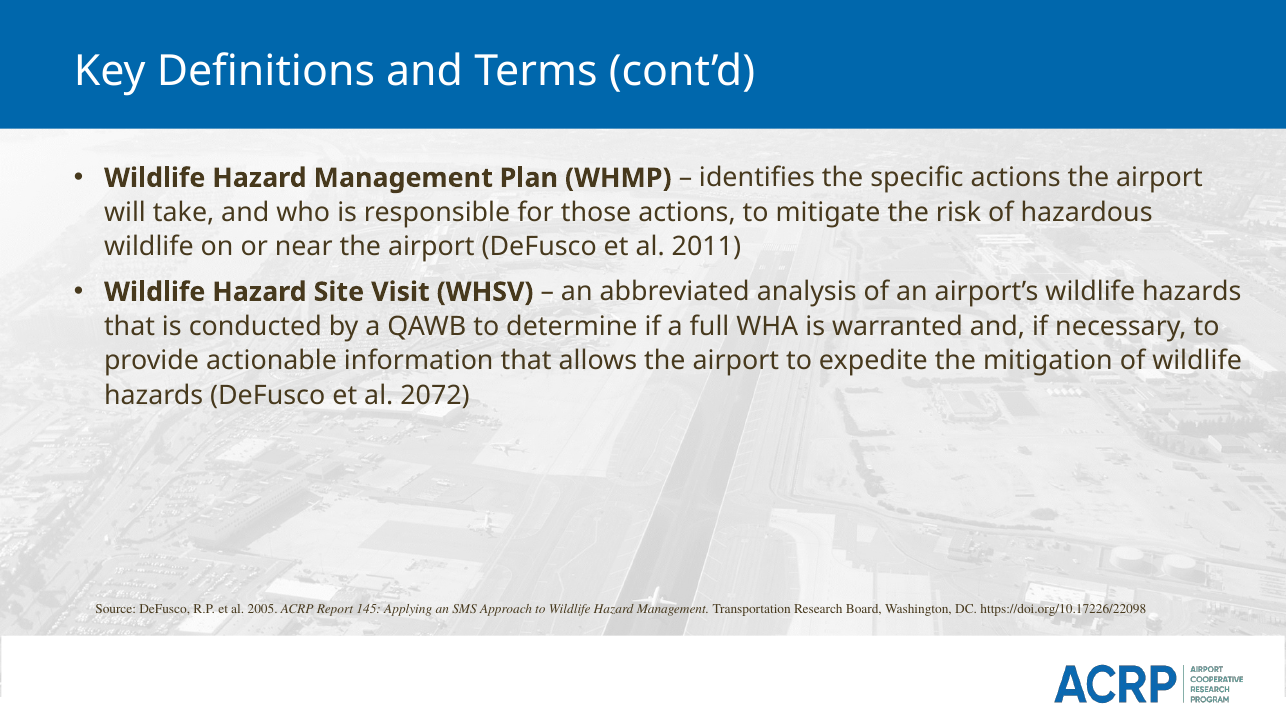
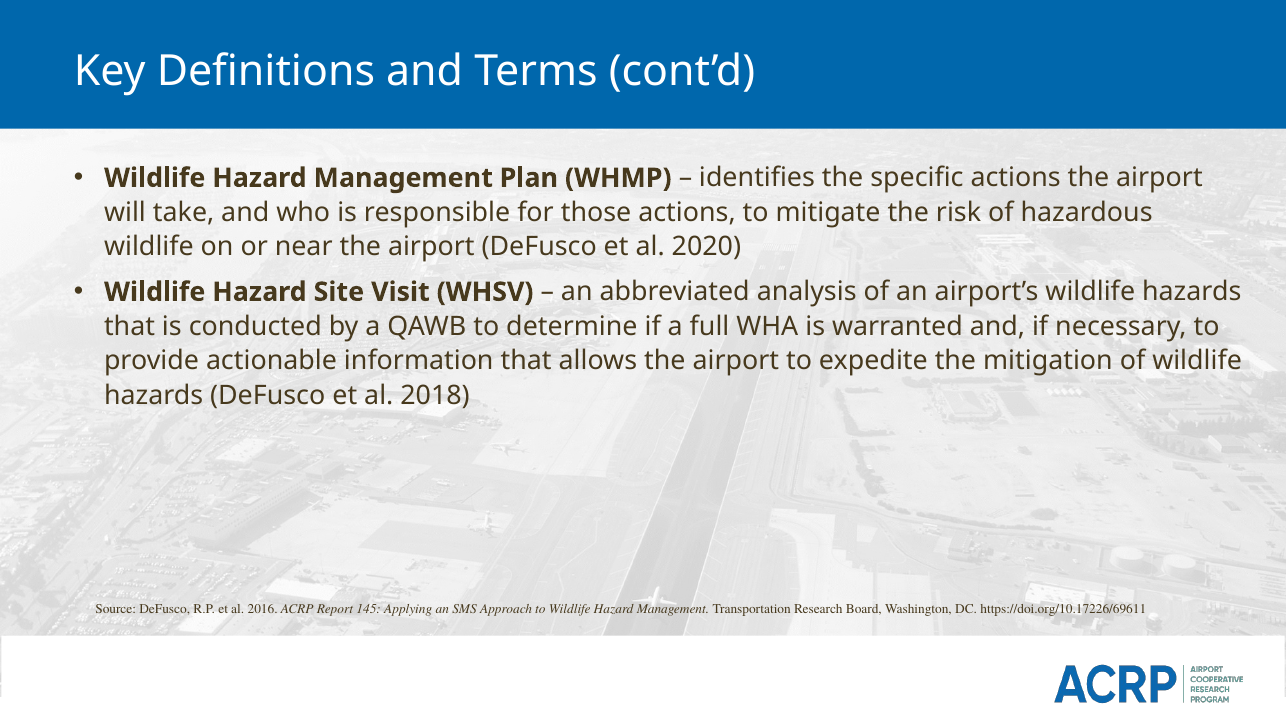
2011: 2011 -> 2020 (706, 247)
2072: 2072 -> 2018 (435, 395)
2005: 2005 -> 2016 (263, 609)
https://doi.org/10.17226/22098: https://doi.org/10.17226/22098 -> https://doi.org/10.17226/69611 (1063, 609)
